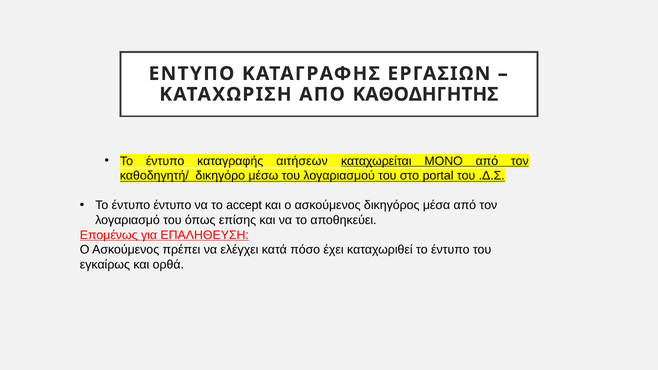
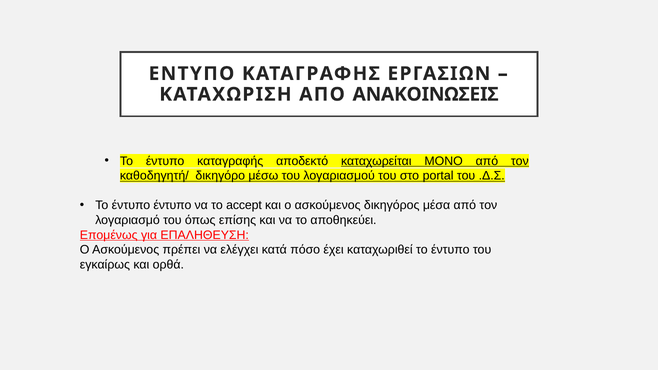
ΚΑΘΟΔΗΓΗΤΗΣ: ΚΑΘΟΔΗΓΗΤΗΣ -> ΑΝΑΚΟΙΝΩΣΕΙΣ (426, 94)
αιτήσεων: αιτήσεων -> αποδεκτό (302, 161)
